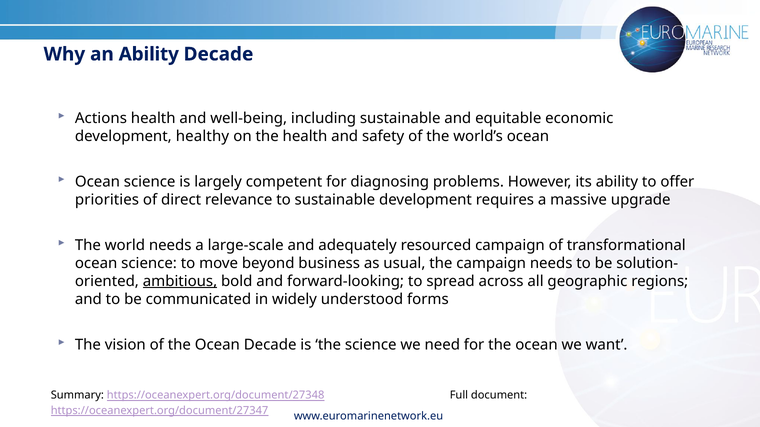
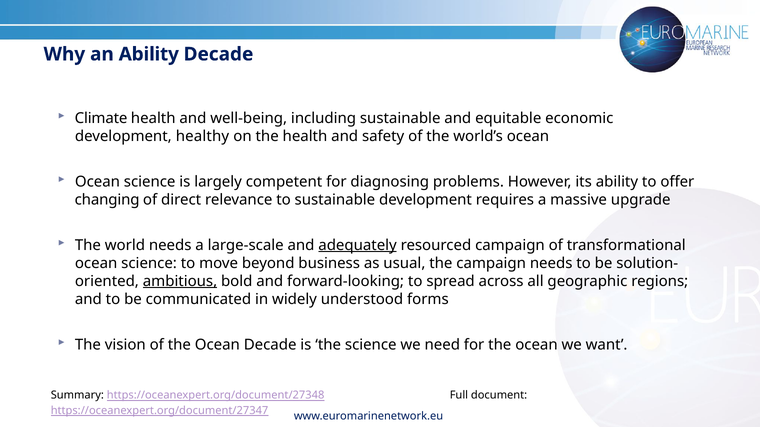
Actions: Actions -> Climate (101, 118)
priorities: priorities -> changing (107, 200)
adequately underline: none -> present (358, 245)
